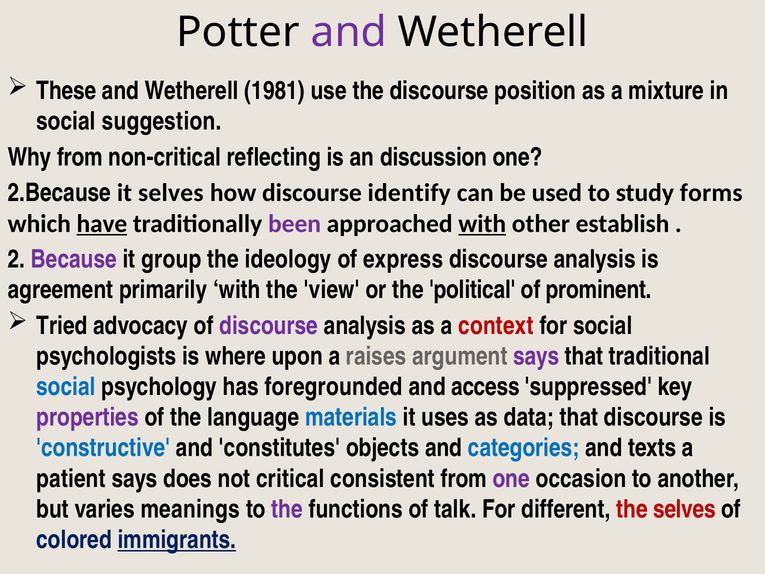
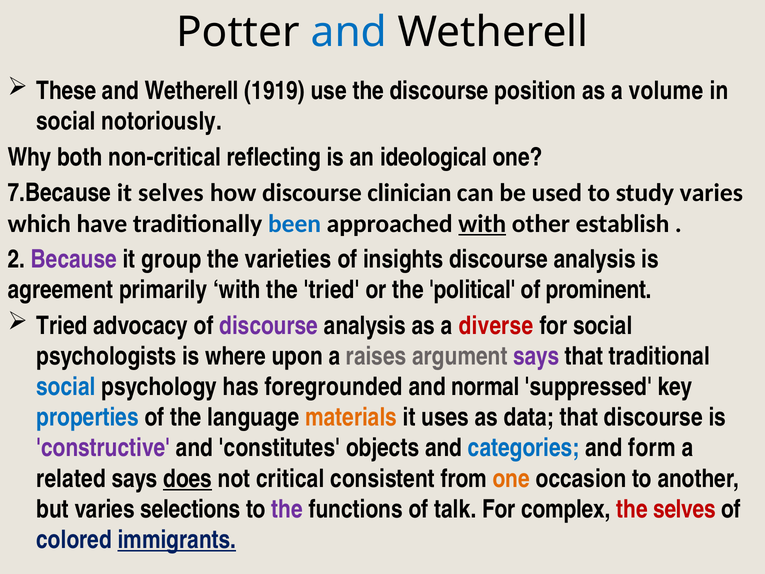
and colour: purple -> blue (349, 32)
1981: 1981 -> 1919 (275, 91)
mixture: mixture -> volume (666, 91)
suggestion: suggestion -> notoriously (162, 122)
Why from: from -> both (80, 157)
discussion: discussion -> ideological (434, 157)
2.Because: 2.Because -> 7.Because (59, 193)
identify: identify -> clinician (409, 193)
study forms: forms -> varies (711, 193)
have underline: present -> none (102, 223)
been colour: purple -> blue (295, 223)
ideology: ideology -> varieties (288, 259)
express: express -> insights (403, 259)
the view: view -> tried (332, 290)
context: context -> diverse (496, 325)
access: access -> normal (485, 387)
properties colour: purple -> blue (88, 417)
materials colour: blue -> orange (351, 417)
constructive colour: blue -> purple (103, 448)
texts: texts -> form (652, 448)
patient: patient -> related (71, 478)
does underline: none -> present (188, 478)
one colour: purple -> orange (511, 478)
meanings: meanings -> selections (191, 509)
different: different -> complex (566, 509)
